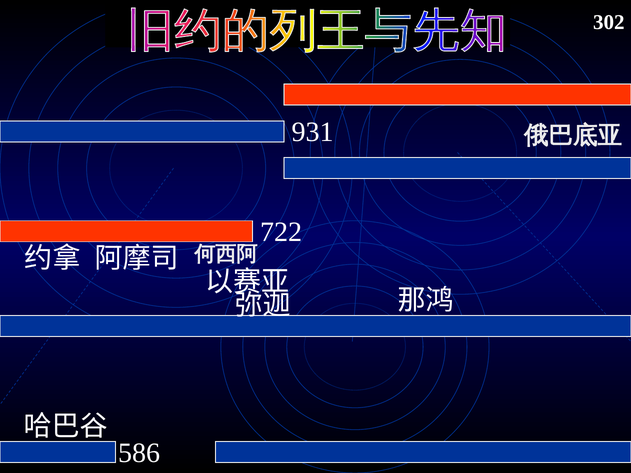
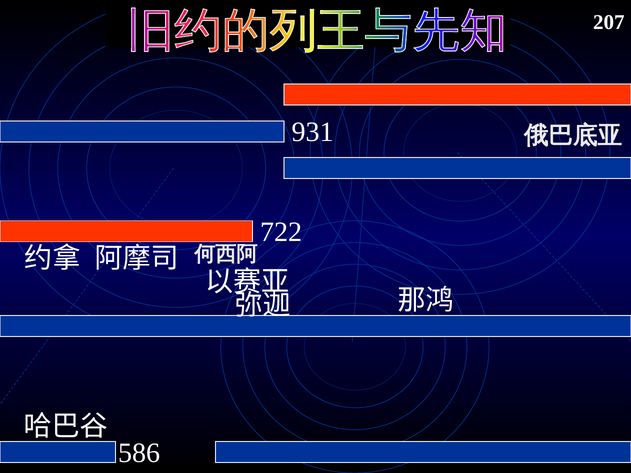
302: 302 -> 207 (609, 22)
